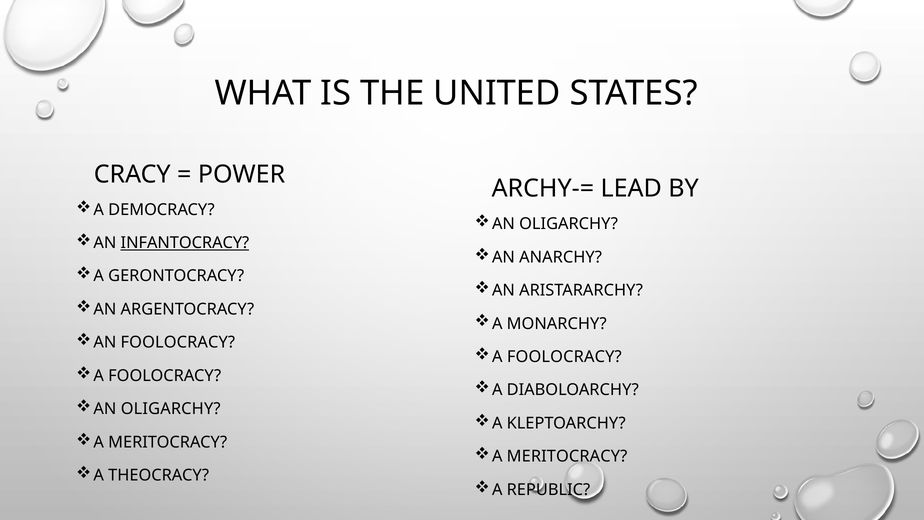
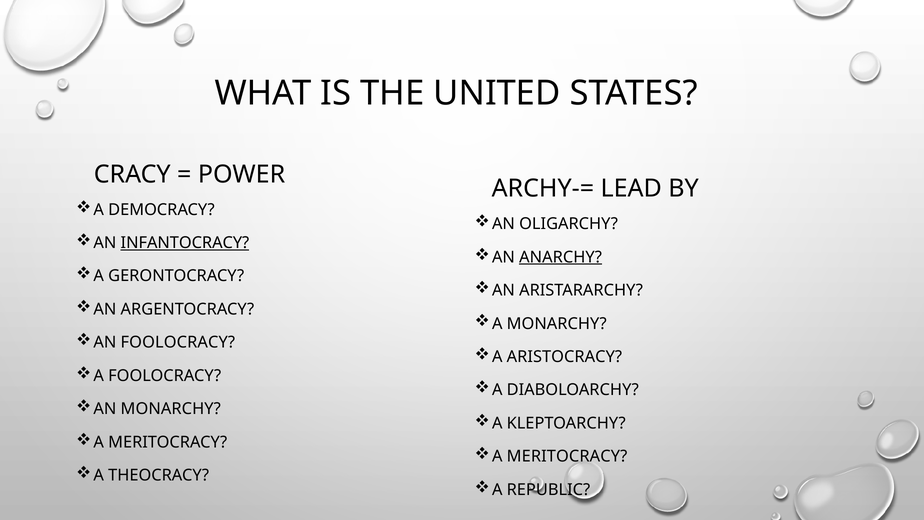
ANARCHY underline: none -> present (561, 257)
FOOLOCRACY: FOOLOCRACY -> ARISTOCRACY (564, 357)
OLIGARCHY: OLIGARCHY -> MONARCHY (171, 409)
